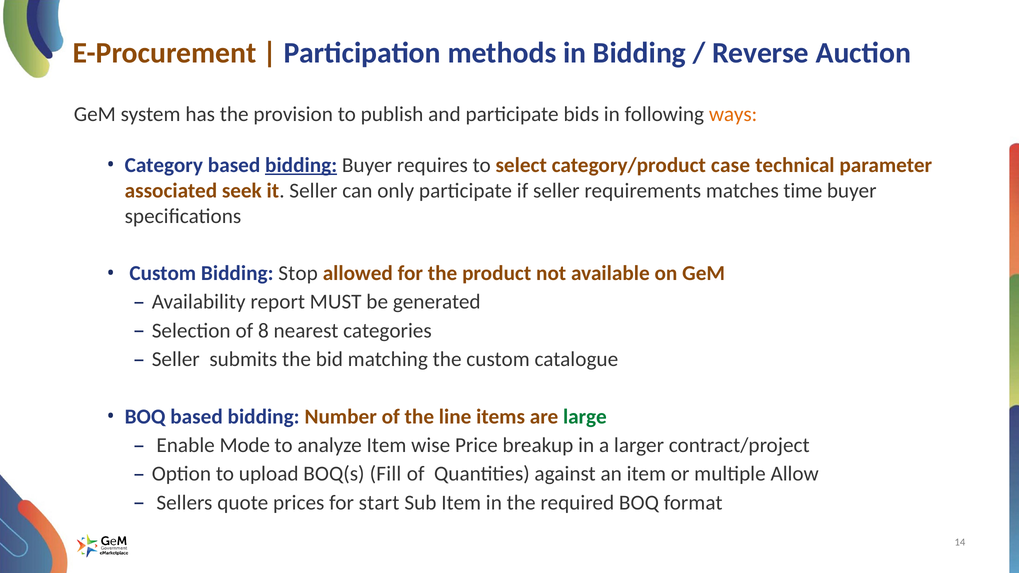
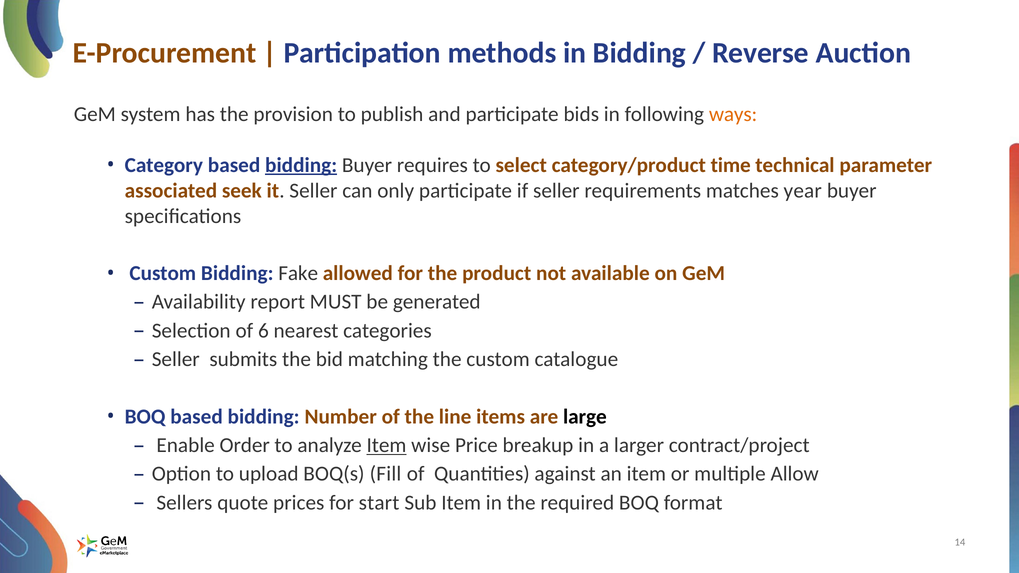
case: case -> time (731, 165)
time: time -> year (803, 191)
Stop: Stop -> Fake (298, 273)
8: 8 -> 6 (263, 331)
large colour: green -> black (585, 417)
Mode: Mode -> Order (245, 445)
Item underline: none -> present (386, 445)
